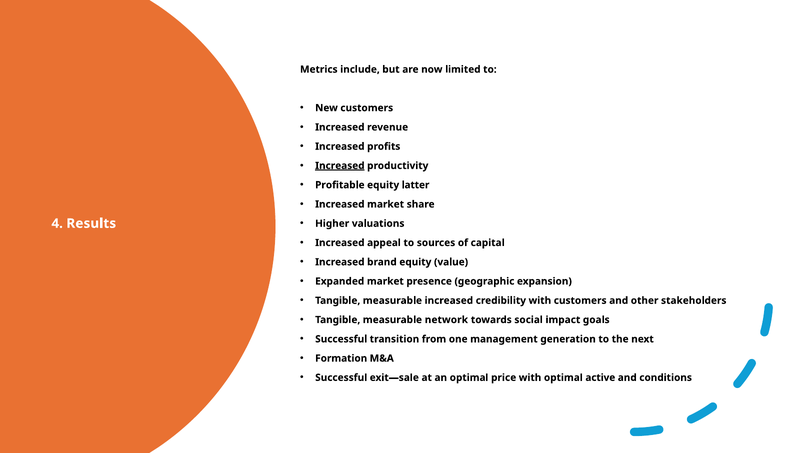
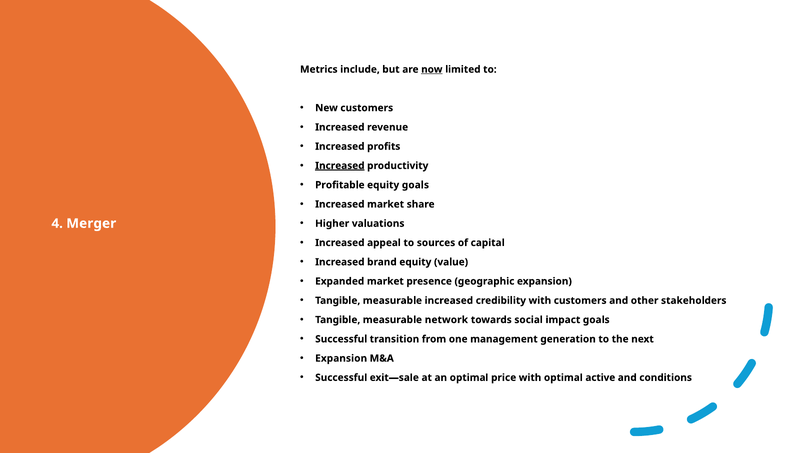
now underline: none -> present (432, 69)
equity latter: latter -> goals (415, 185)
Results: Results -> Merger (91, 224)
Formation: Formation -> Expansion (341, 359)
